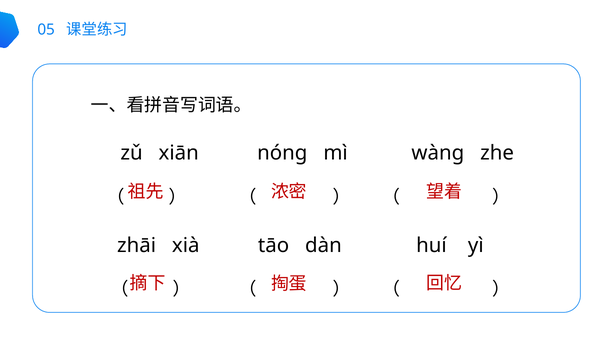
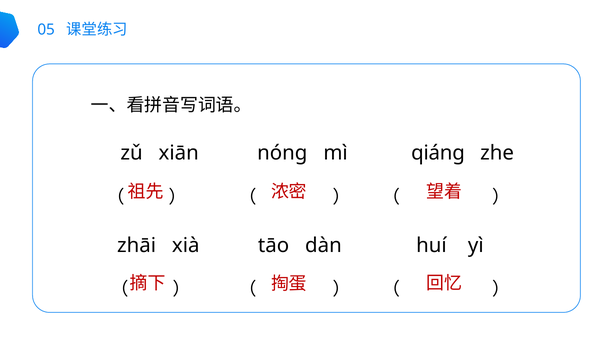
wànɡ: wànɡ -> qiánɡ (438, 153)
